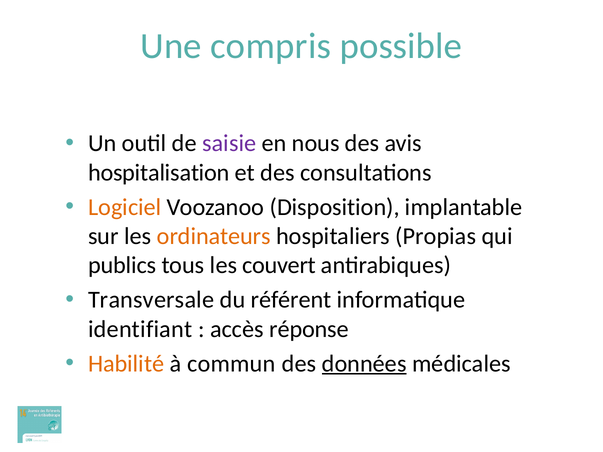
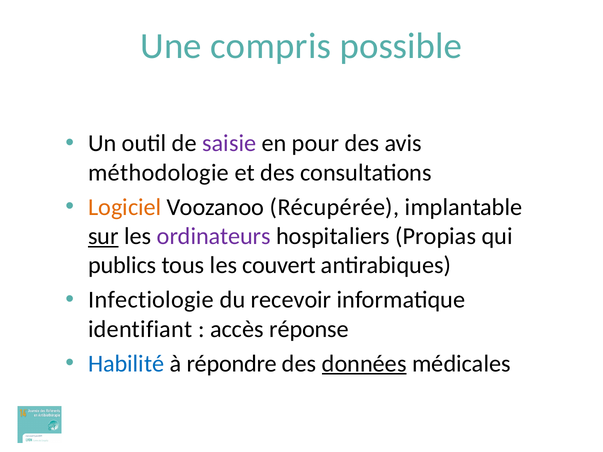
nous: nous -> pour (316, 144)
hospitalisation: hospitalisation -> méthodologie (159, 173)
Disposition: Disposition -> Récupérée (335, 207)
sur underline: none -> present (103, 236)
ordinateurs colour: orange -> purple (214, 236)
Transversale: Transversale -> Infectiologie (151, 300)
référent: référent -> recevoir (291, 300)
Habilité colour: orange -> blue (126, 364)
commun: commun -> répondre (232, 364)
